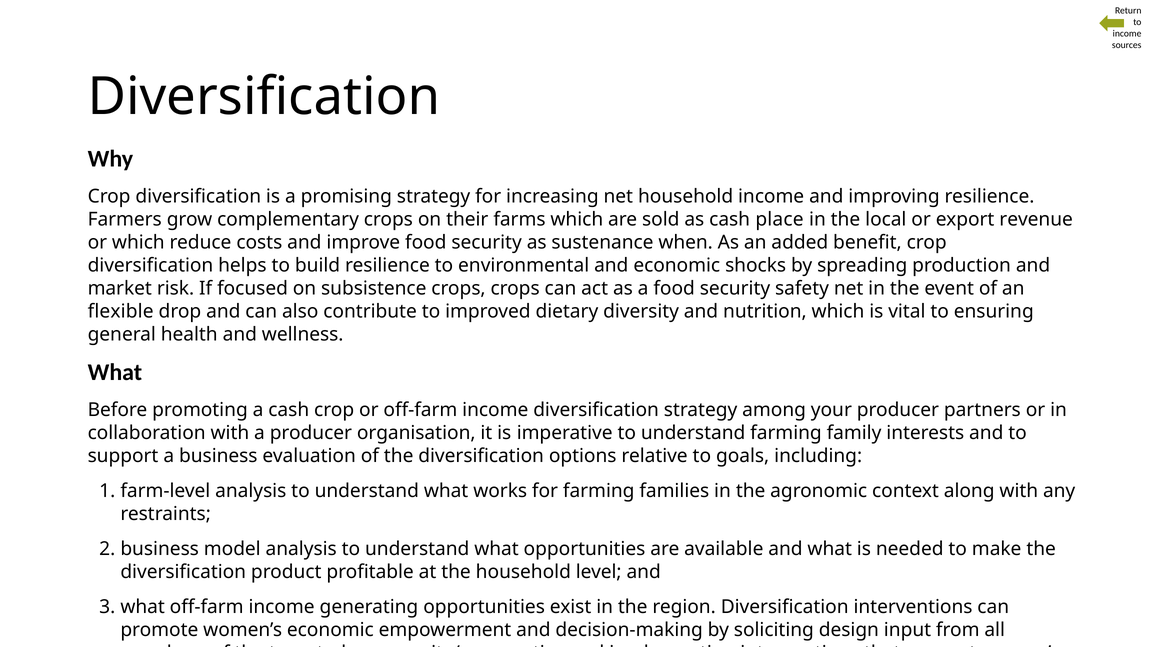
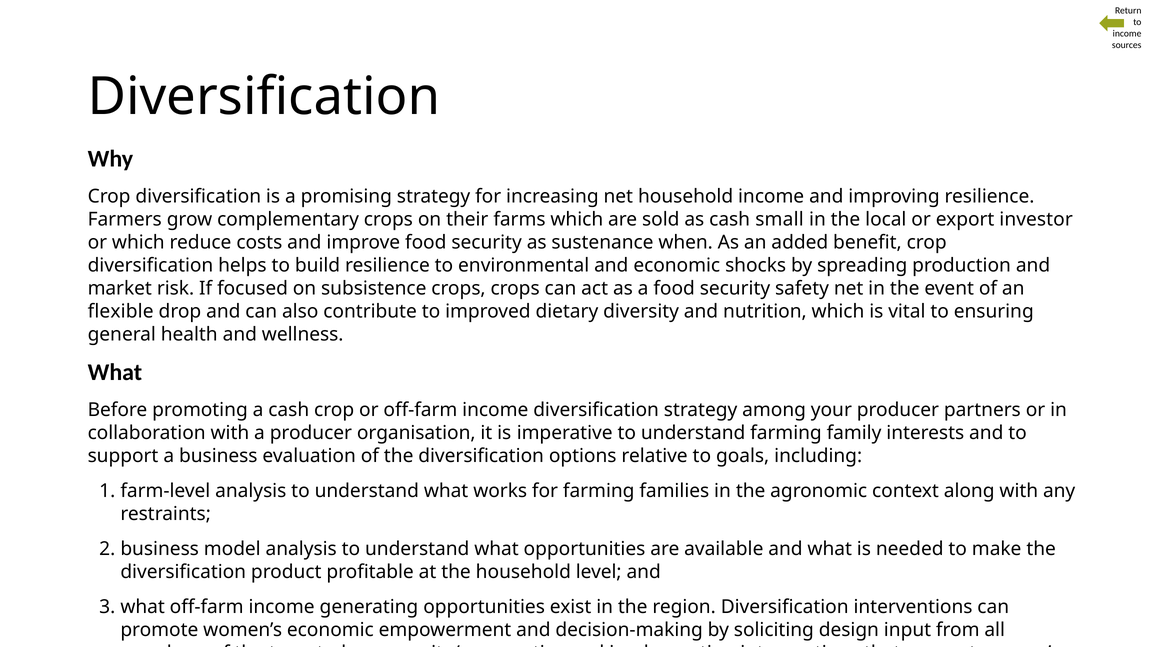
place: place -> small (779, 219)
revenue: revenue -> investor (1036, 219)
